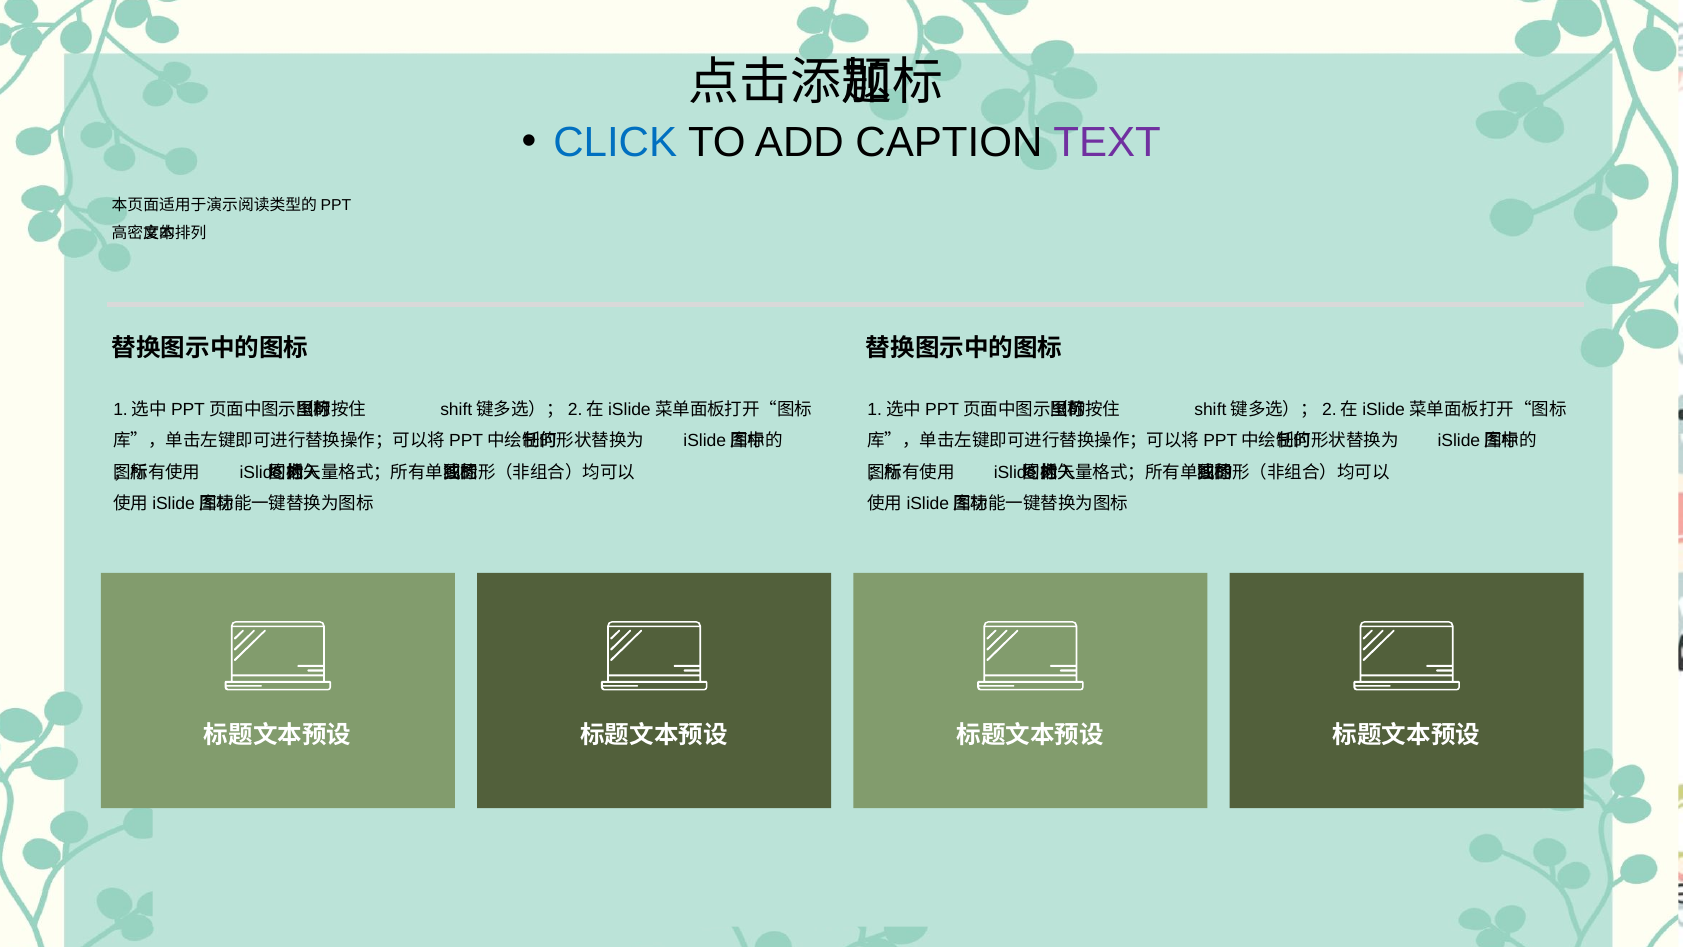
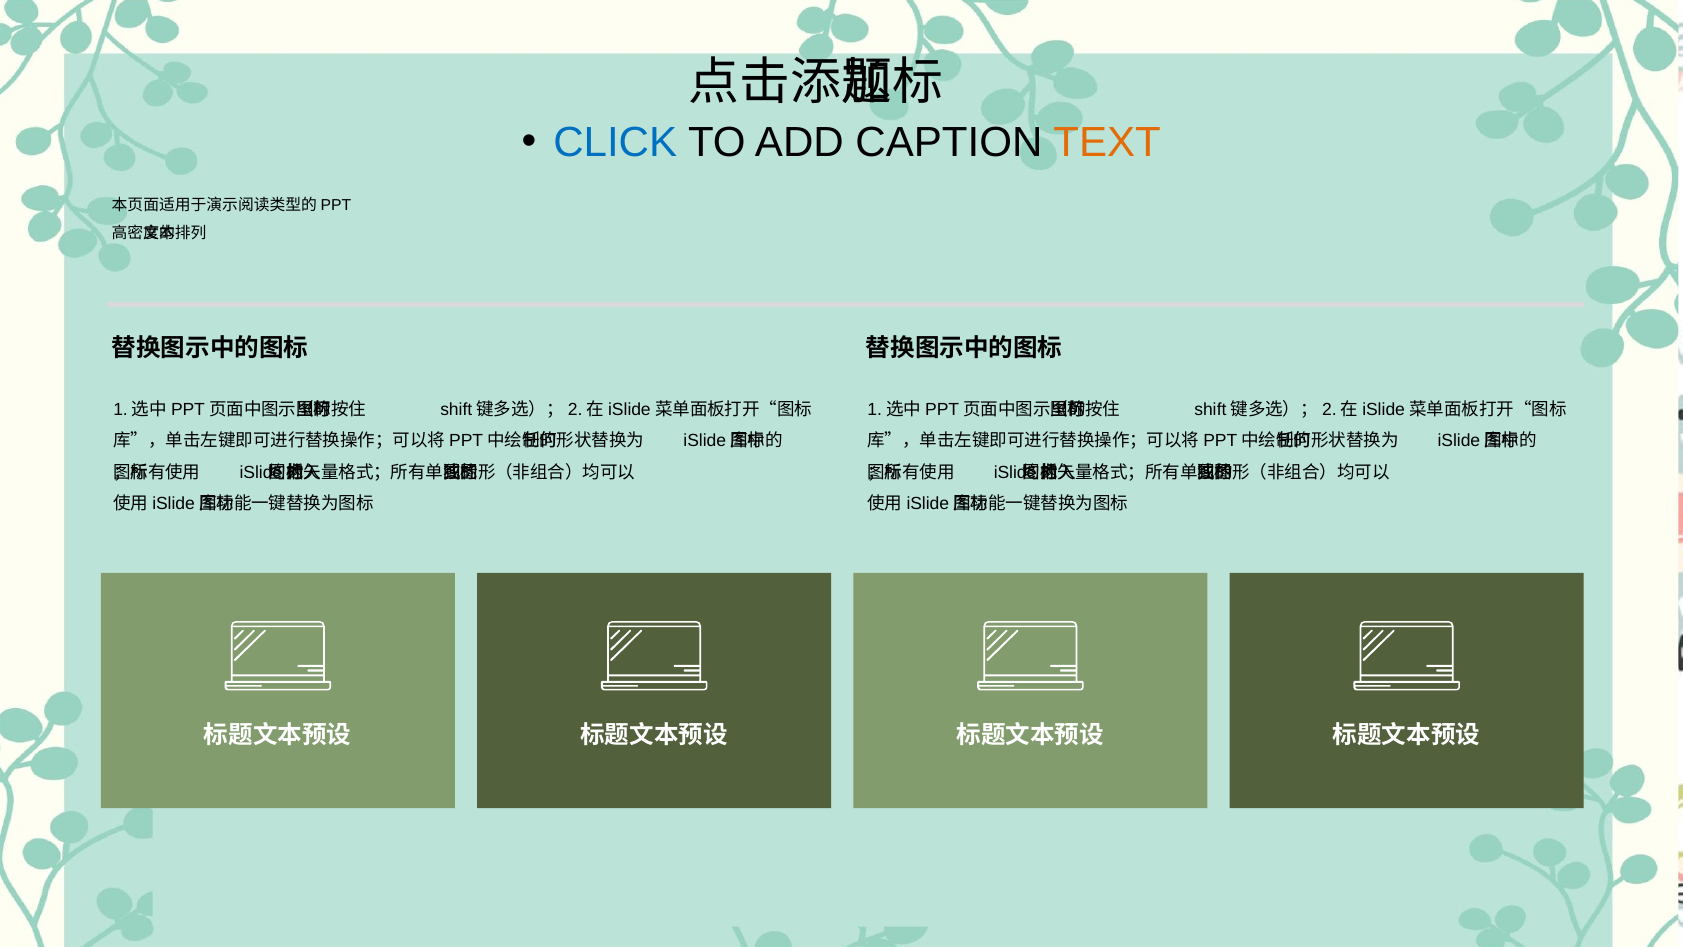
TEXT colour: purple -> orange (1107, 143)
